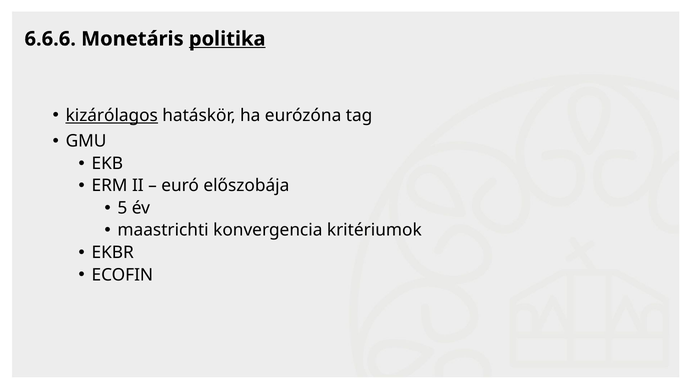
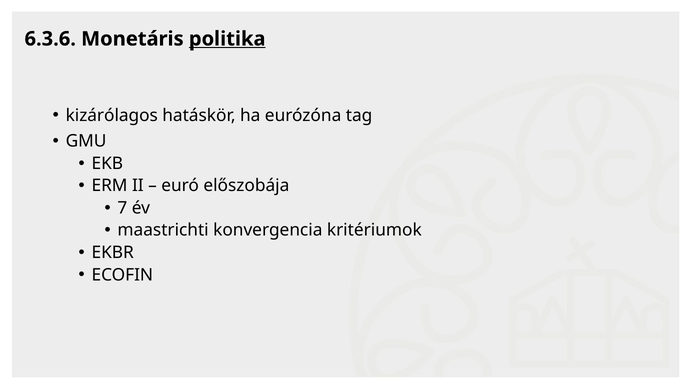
6.6.6: 6.6.6 -> 6.3.6 (50, 39)
kizárólagos underline: present -> none (112, 115)
5: 5 -> 7 (122, 208)
